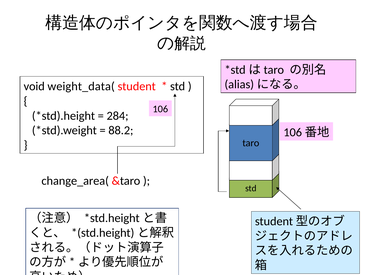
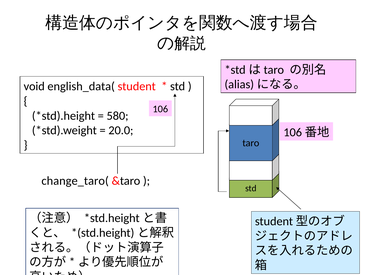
weight_data(: weight_data( -> english_data( (81, 87)
284: 284 -> 580 (118, 116)
88.2: 88.2 -> 20.0 (121, 131)
change_area(: change_area( -> change_taro( (75, 181)
